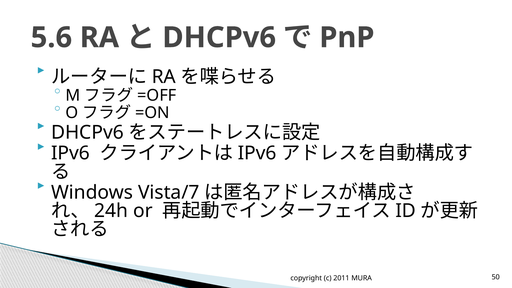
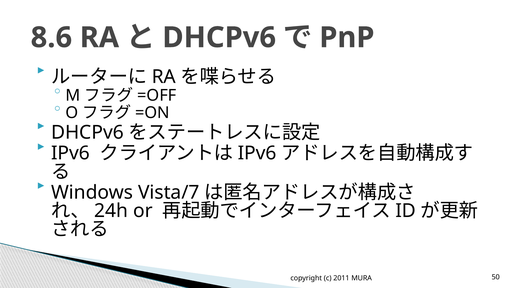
5.6: 5.6 -> 8.6 (51, 38)
